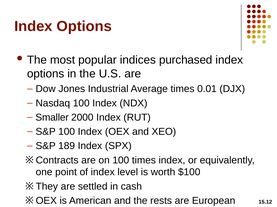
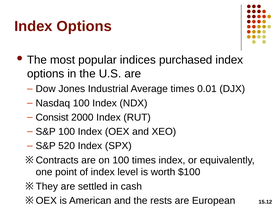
Smaller: Smaller -> Consist (52, 118)
189: 189 -> 520 (67, 146)
